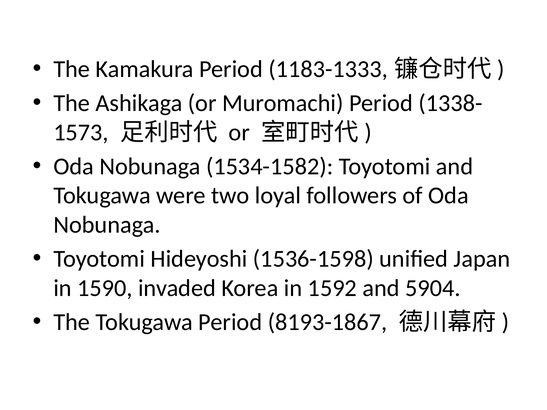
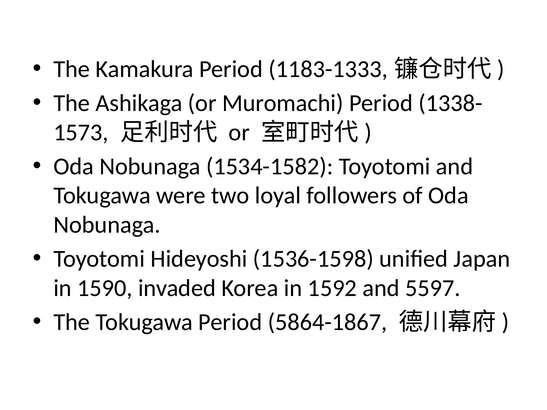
5904: 5904 -> 5597 (433, 288)
8193-1867: 8193-1867 -> 5864-1867 (327, 322)
